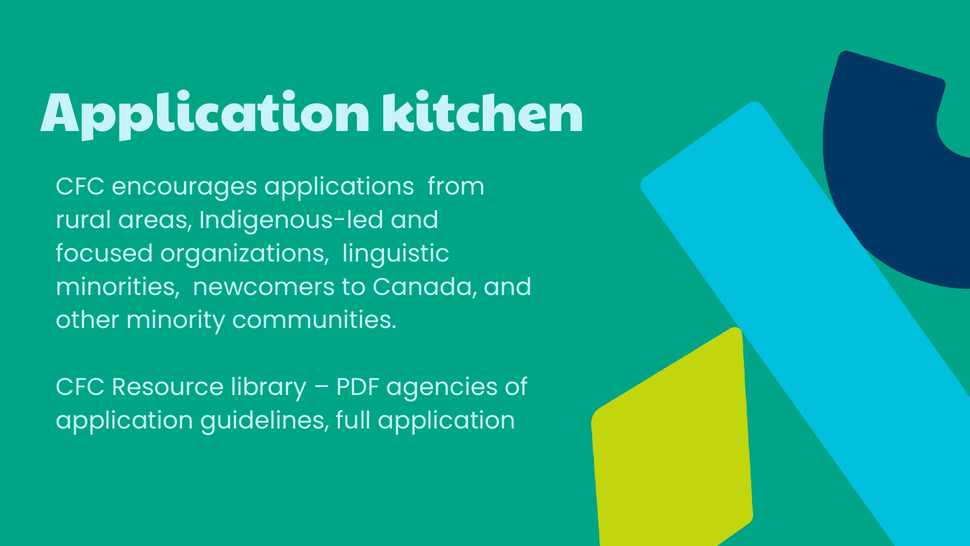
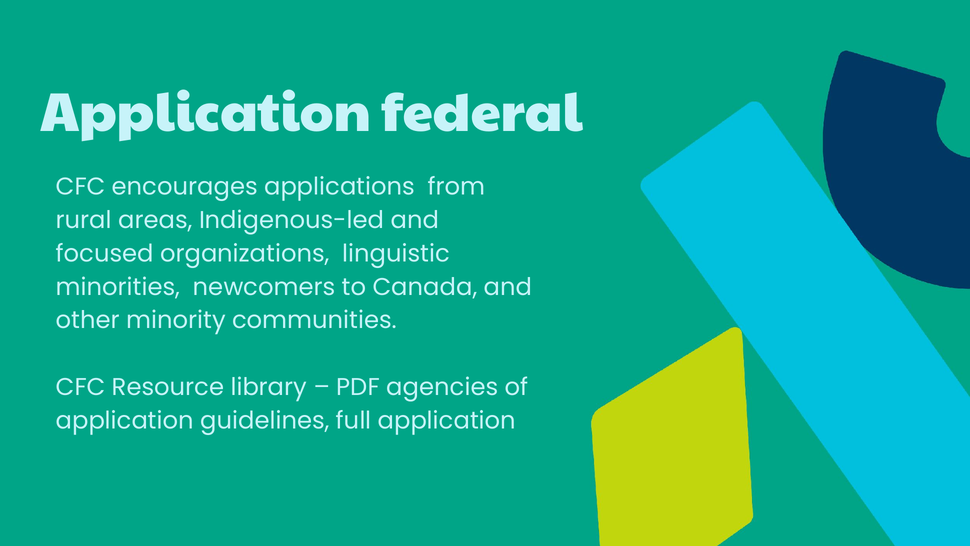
kitchen: kitchen -> federal (482, 113)
